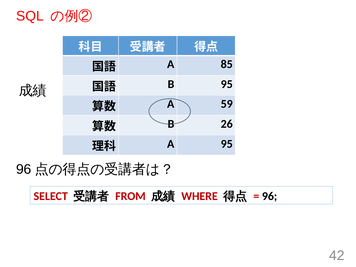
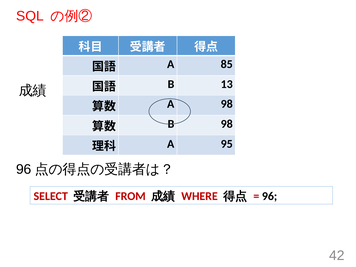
B 95: 95 -> 13 (227, 84)
A 59: 59 -> 98 (227, 104)
B 26: 26 -> 98 (227, 124)
